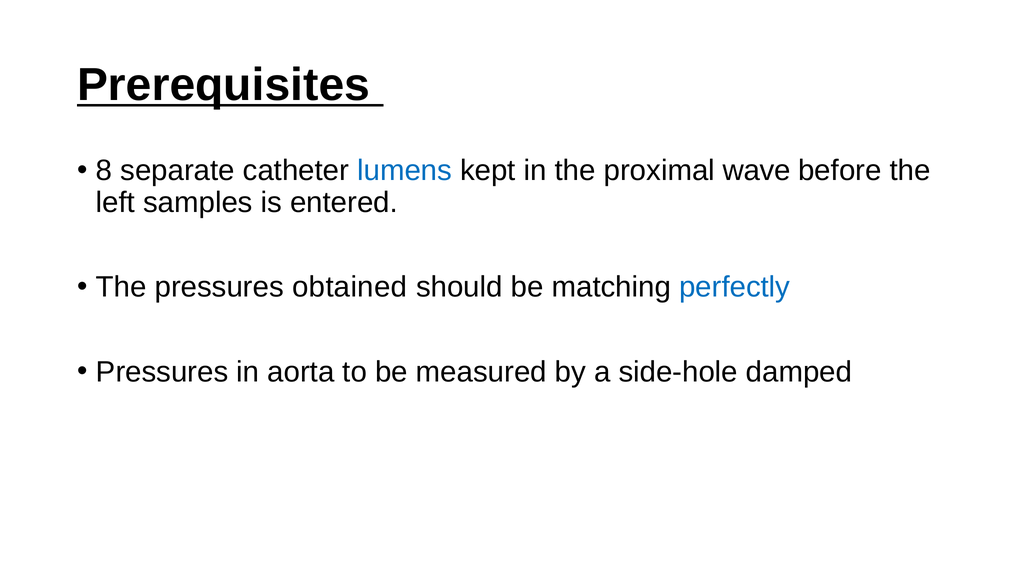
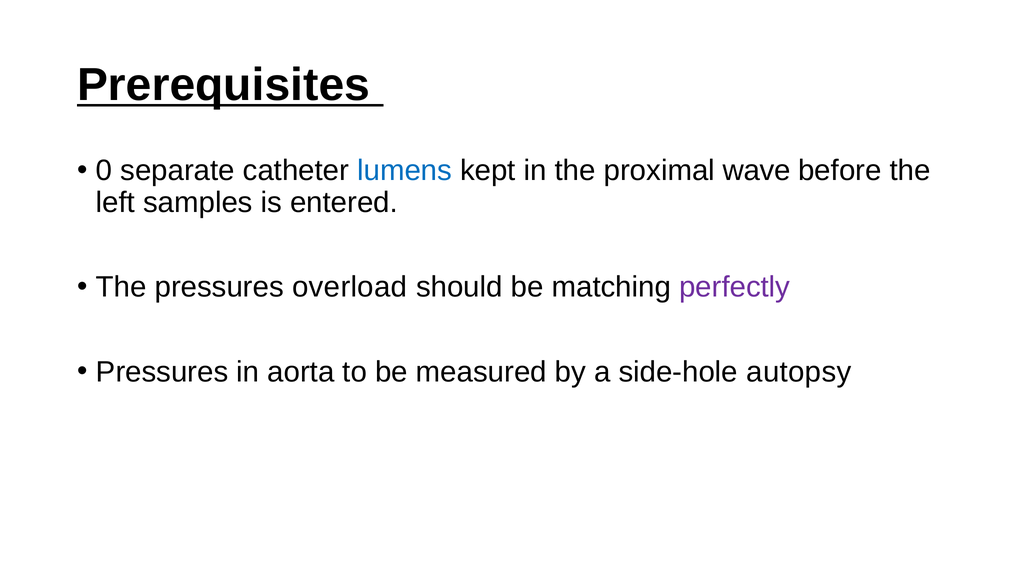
8: 8 -> 0 (104, 171)
obtained: obtained -> overload (350, 287)
perfectly colour: blue -> purple (735, 287)
damped: damped -> autopsy (799, 372)
